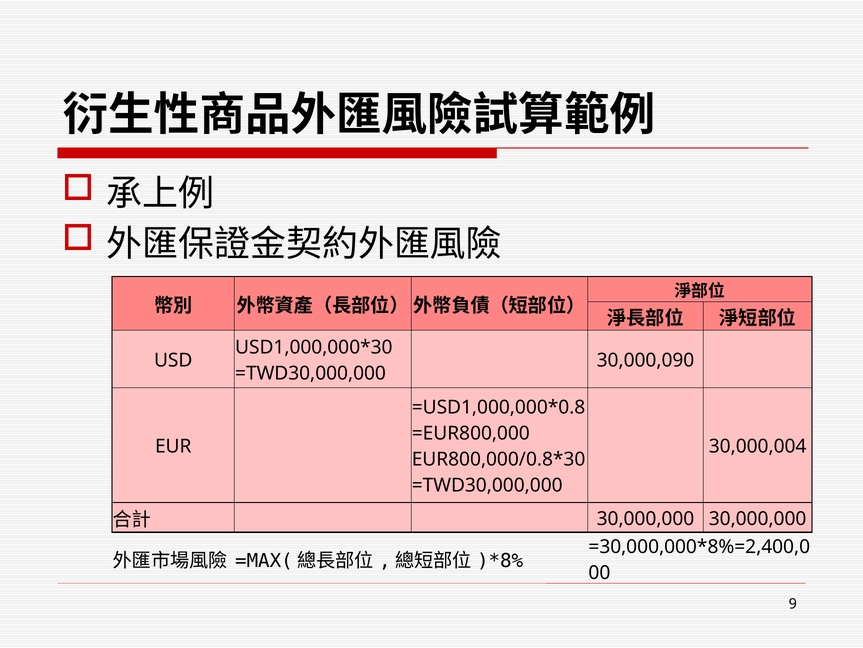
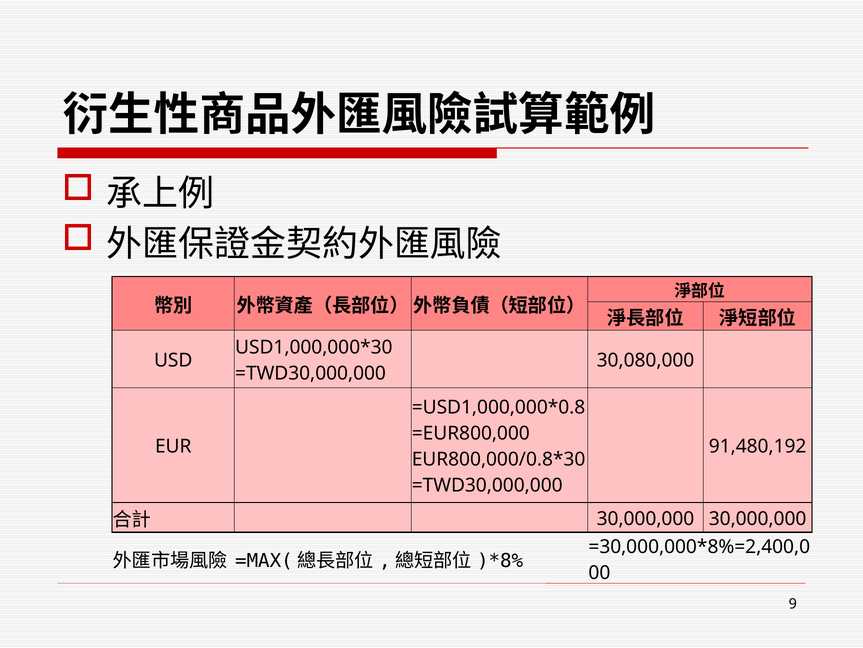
30,000,090: 30,000,090 -> 30,080,000 (646, 360)
30,000,004: 30,000,004 -> 91,480,192 (758, 446)
